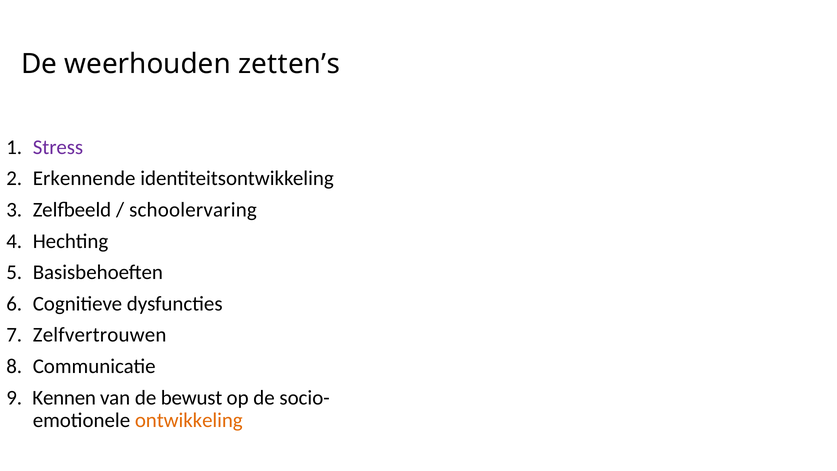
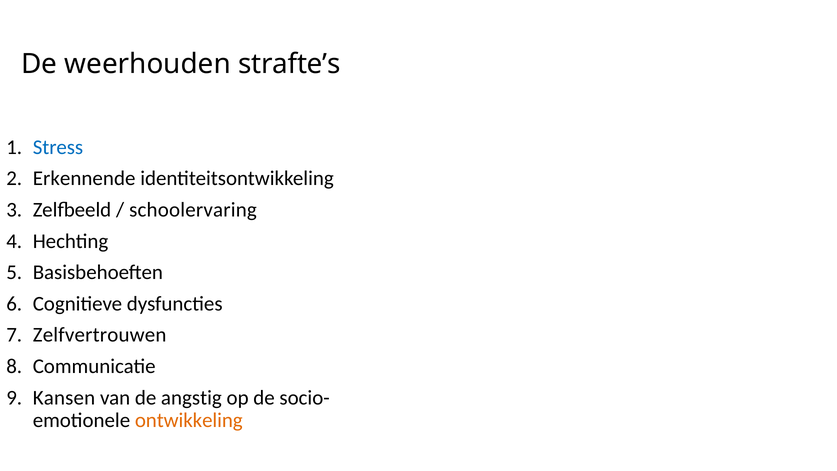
zetten’s: zetten’s -> strafte’s (289, 64)
Stress colour: purple -> blue (58, 147)
Kennen: Kennen -> Kansen (64, 398)
bewust: bewust -> angstig (191, 398)
